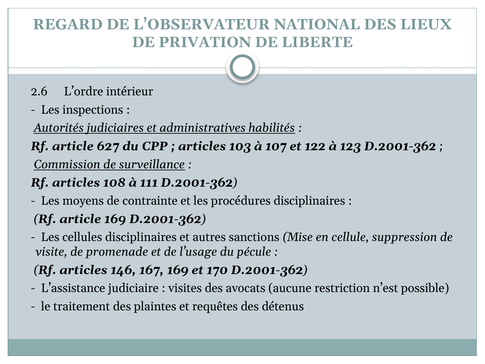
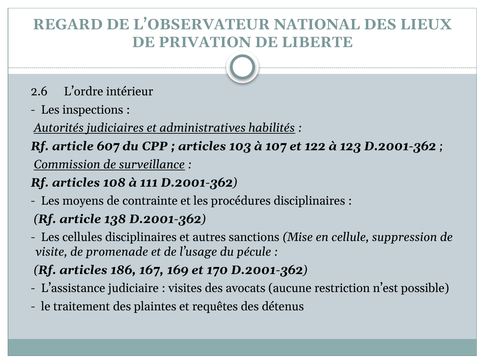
627: 627 -> 607 (108, 146)
article 169: 169 -> 138 (115, 219)
146: 146 -> 186 (123, 270)
